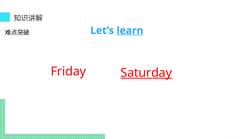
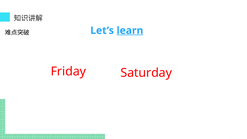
Saturday underline: present -> none (146, 73)
